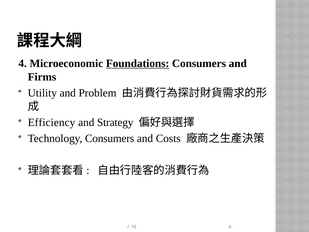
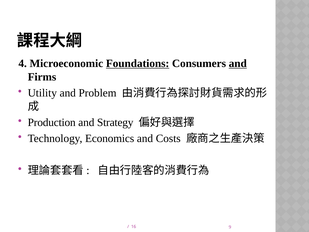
and underline: none -> present (238, 63)
Efficiency: Efficiency -> Production (52, 122)
Technology Consumers: Consumers -> Economics (110, 138)
